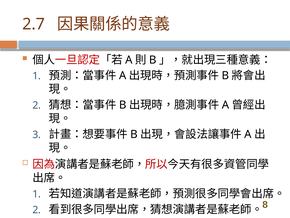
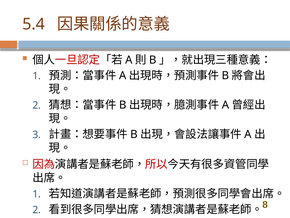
2.7: 2.7 -> 5.4 (34, 24)
